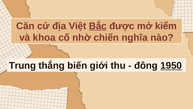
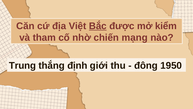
khoa: khoa -> tham (44, 37)
nghĩa: nghĩa -> mạng (135, 37)
biến: biến -> định (77, 65)
1950 underline: present -> none (171, 65)
